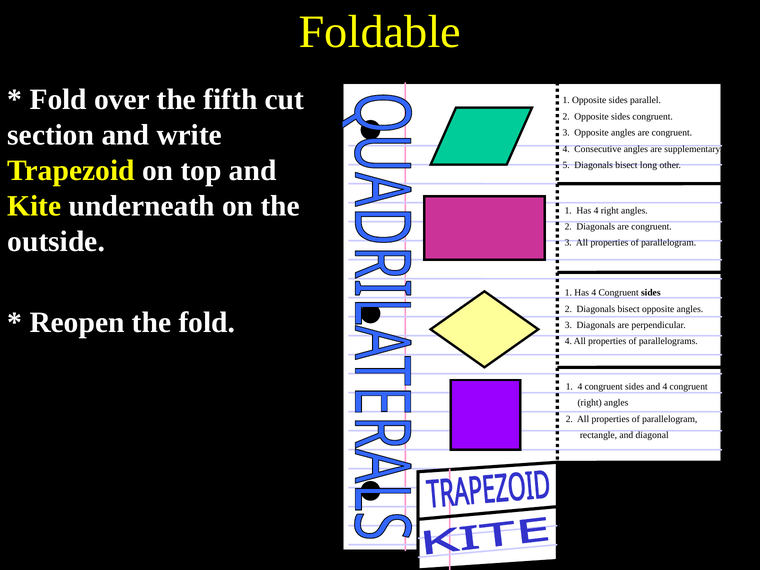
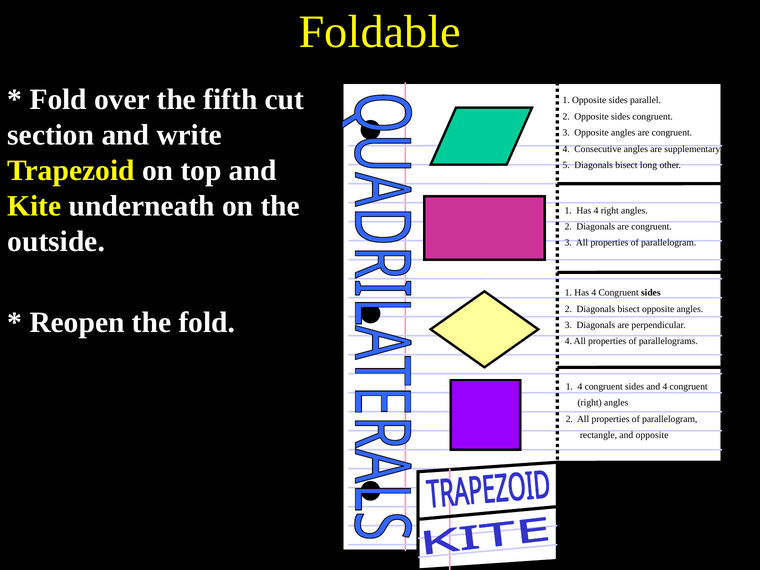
and diagonal: diagonal -> opposite (652, 435)
